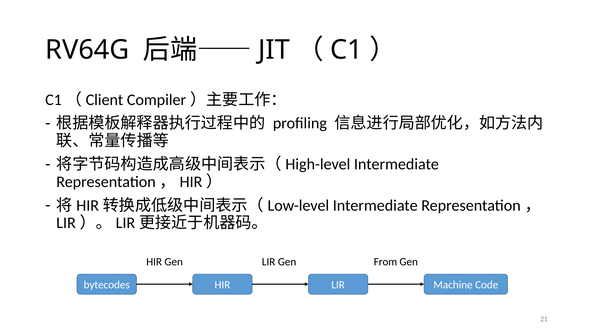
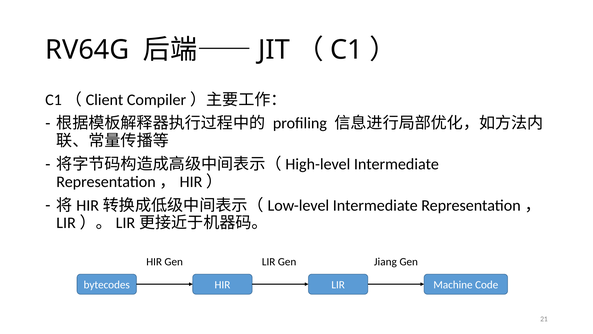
From: From -> Jiang (385, 261)
